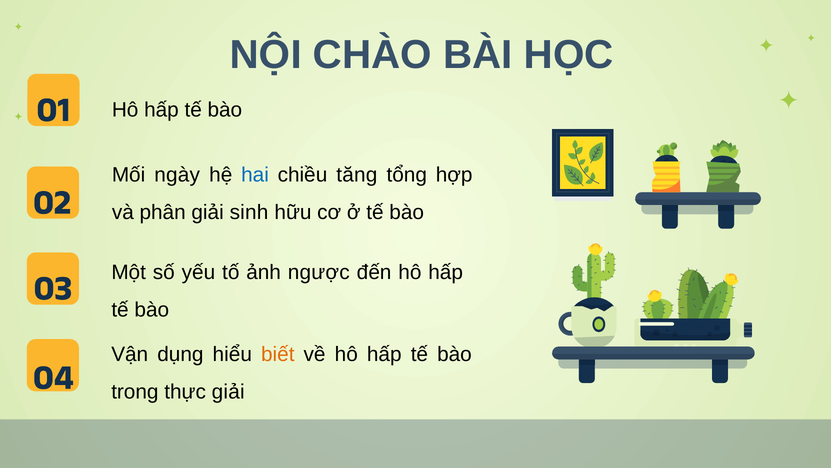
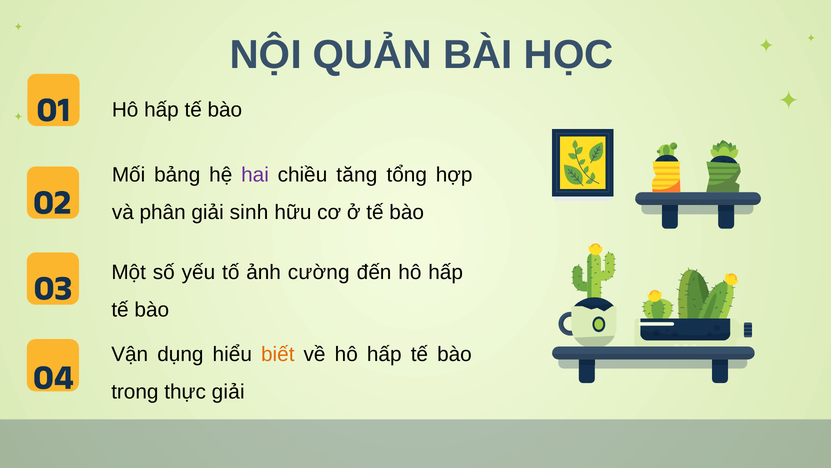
CHÀO: CHÀO -> QUẢN (372, 55)
ngày: ngày -> bảng (177, 175)
hai colour: blue -> purple (255, 175)
ngược: ngược -> cường (319, 272)
